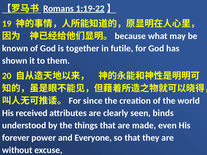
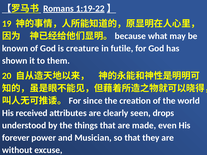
together: together -> creature (83, 48)
binds: binds -> drops (163, 113)
Everyone: Everyone -> Musician (93, 138)
